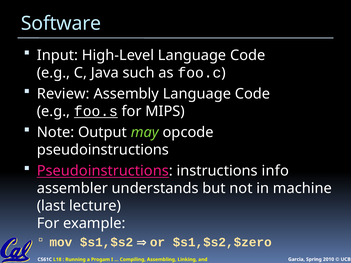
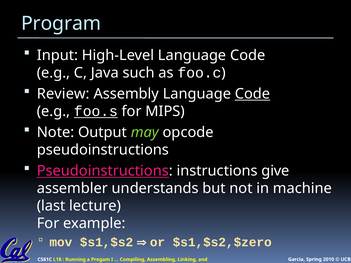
Software: Software -> Program (61, 24)
Code underline: none -> present (253, 94)
info: info -> give (275, 171)
